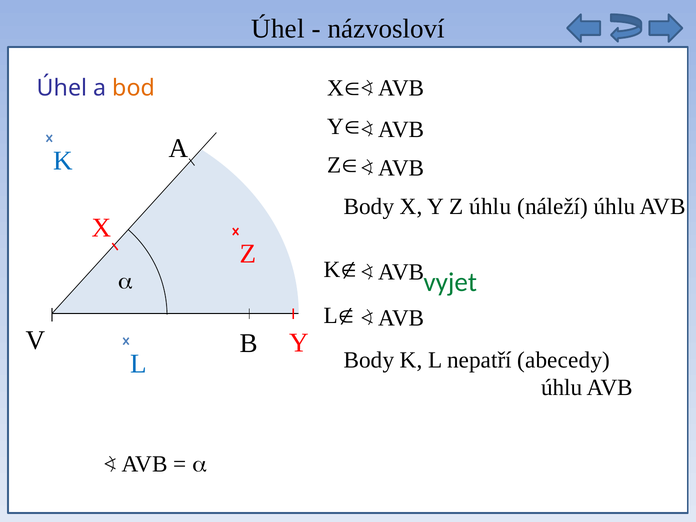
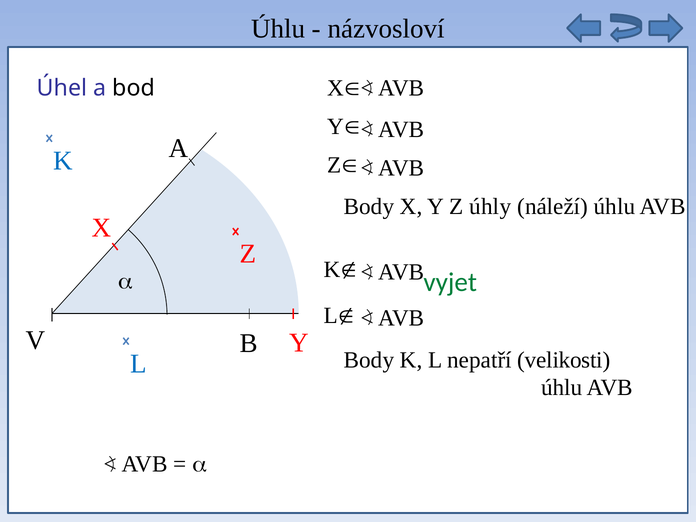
Úhel: Úhel -> Úhlu (278, 29)
bod colour: orange -> black (134, 88)
Z úhlu: úhlu -> úhly (490, 206)
abecedy: abecedy -> velikosti (564, 360)
